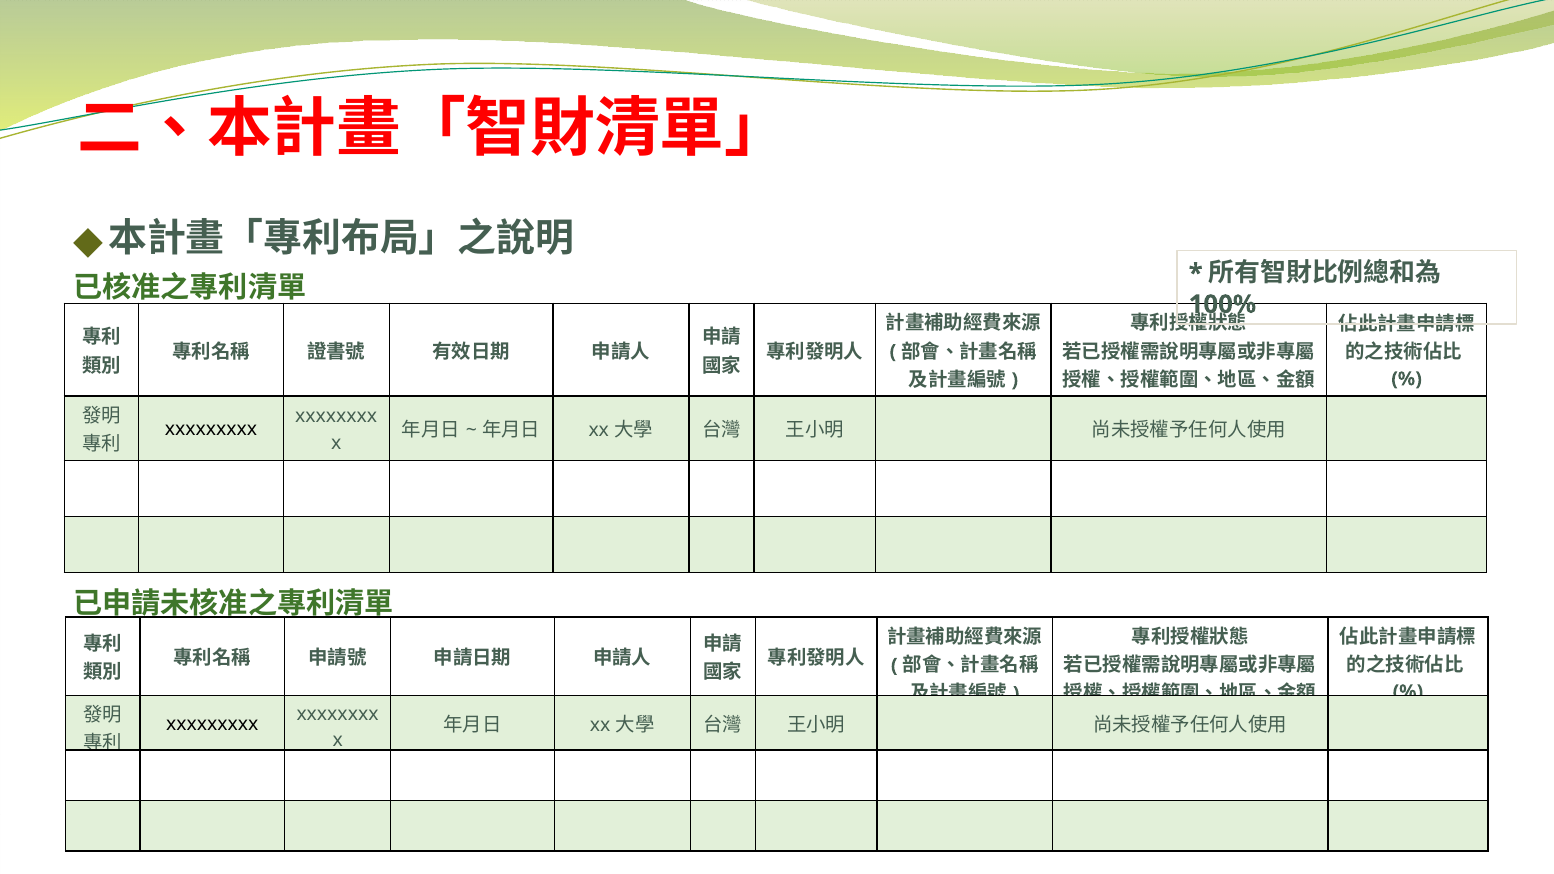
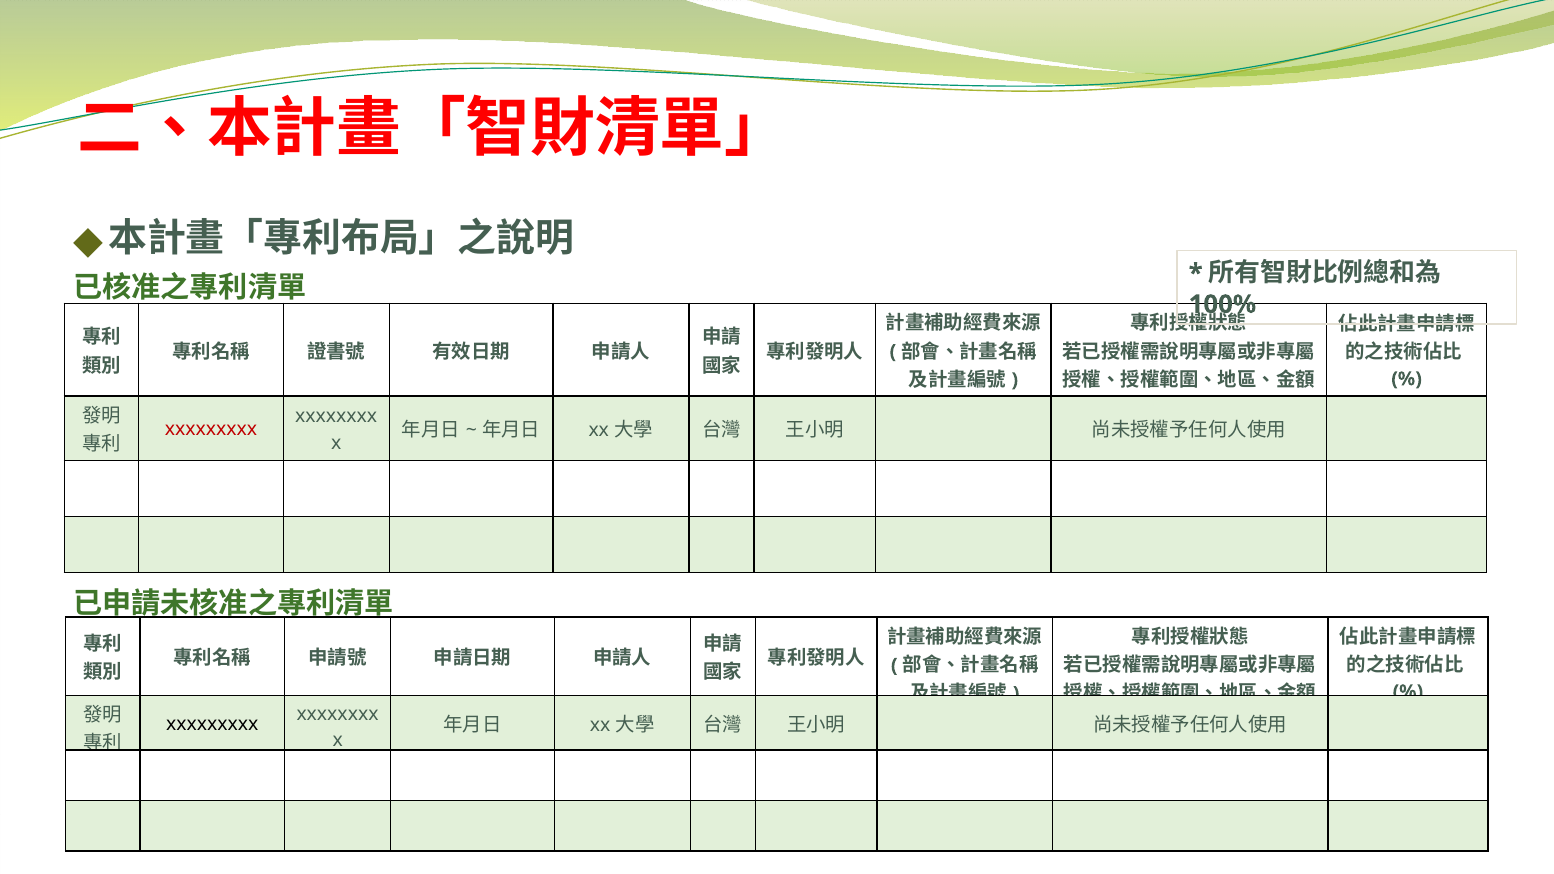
xxxxxxxxx colour: black -> red (211, 429)
